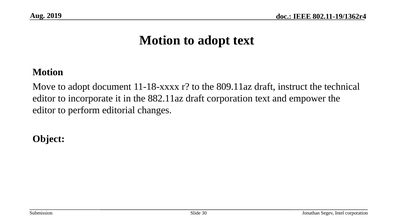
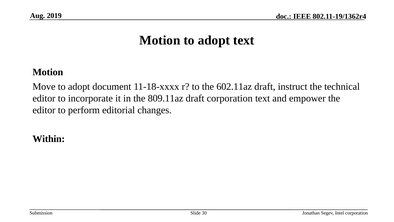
809.11az: 809.11az -> 602.11az (234, 86)
882.11az: 882.11az -> 809.11az (166, 98)
Object: Object -> Within (49, 139)
